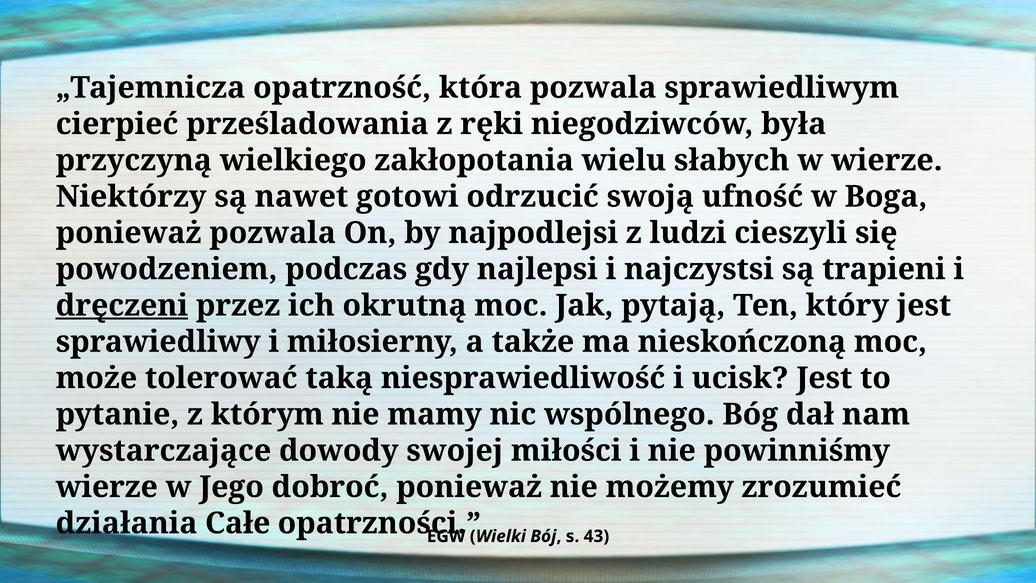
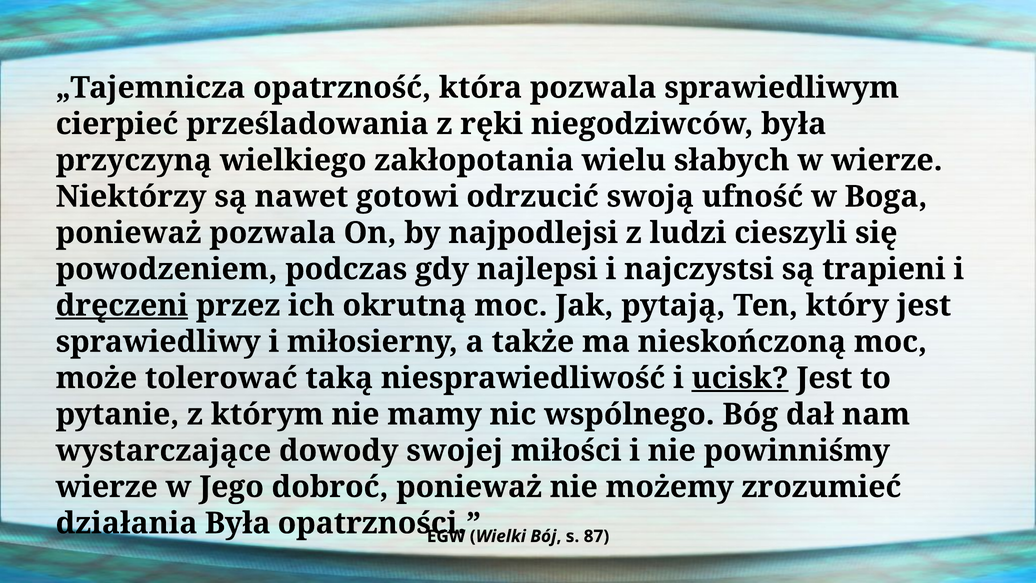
ucisk underline: none -> present (740, 378)
działania Całe: Całe -> Była (238, 523)
43: 43 -> 87 (596, 536)
